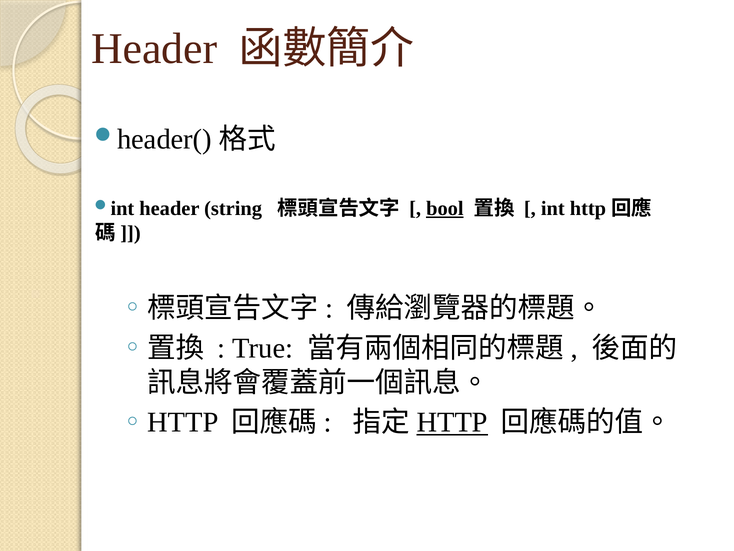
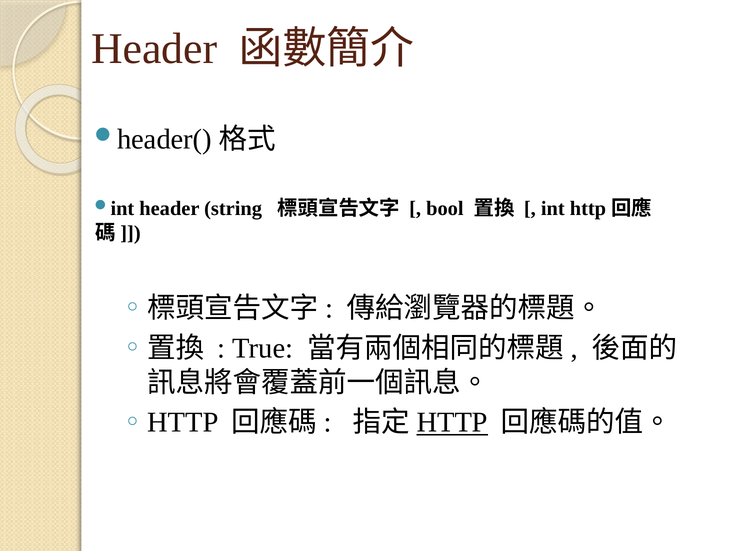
bool underline: present -> none (445, 208)
